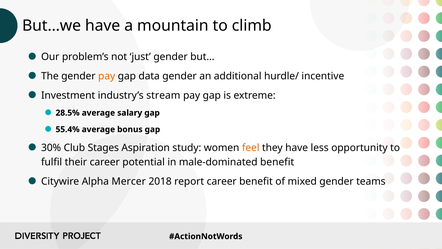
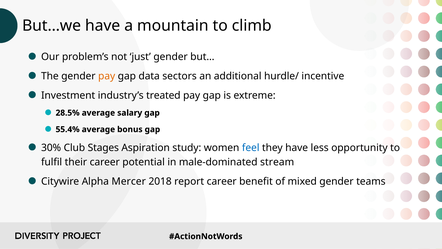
data gender: gender -> sectors (180, 76)
stream: stream -> treated (163, 95)
feel colour: orange -> blue (251, 147)
male-dominated benefit: benefit -> stream (277, 162)
